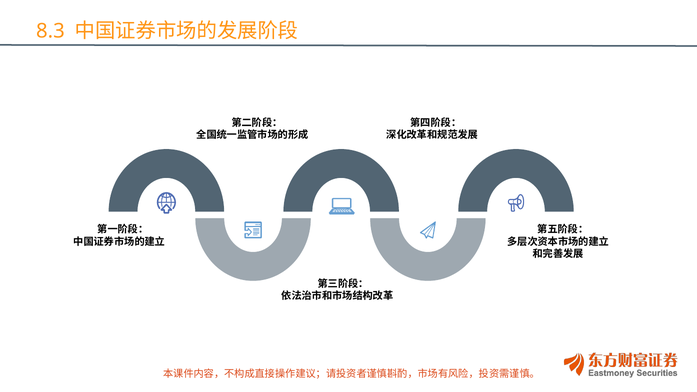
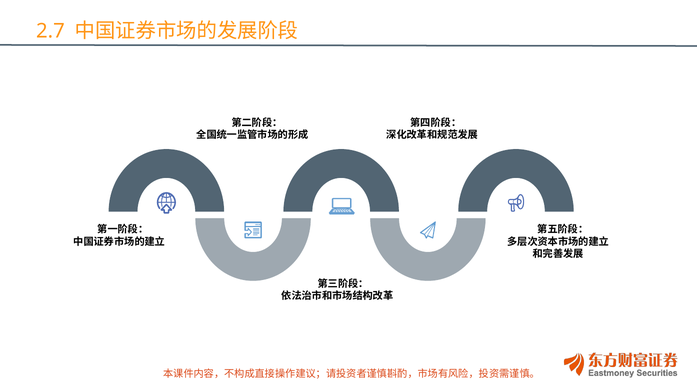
8.3: 8.3 -> 2.7 (50, 31)
